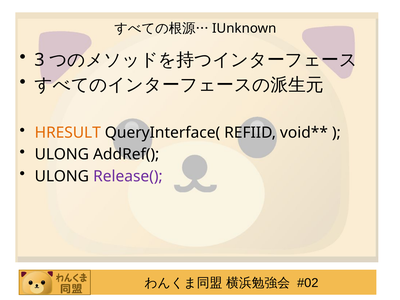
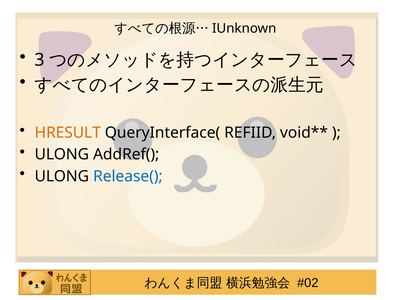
Release( colour: purple -> blue (128, 176)
